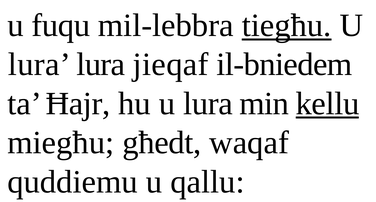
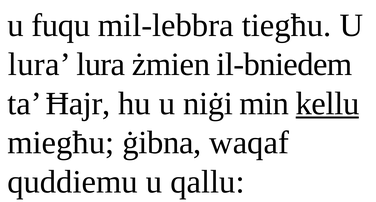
tiegħu underline: present -> none (287, 25)
jieqaf: jieqaf -> żmien (171, 65)
hu u lura: lura -> niġi (208, 104)
għedt: għedt -> ġibna (162, 143)
